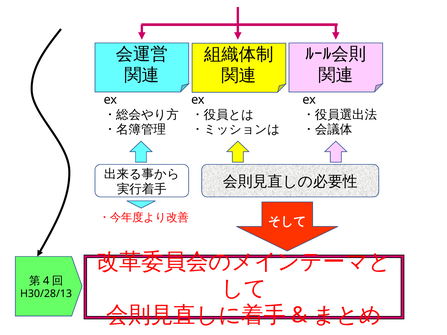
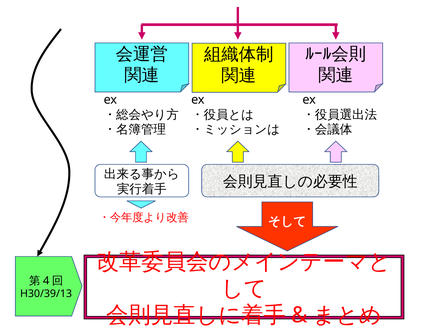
H30/28/13: H30/28/13 -> H30/39/13 (46, 294)
